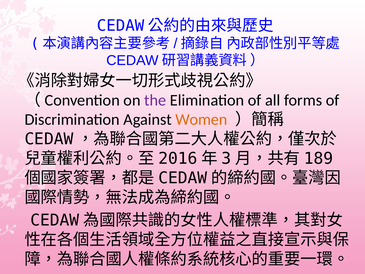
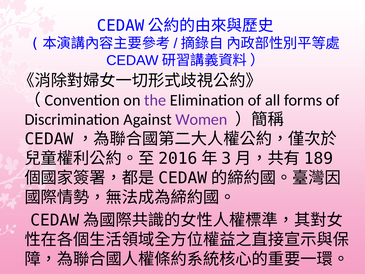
Women colour: orange -> purple (201, 120)
